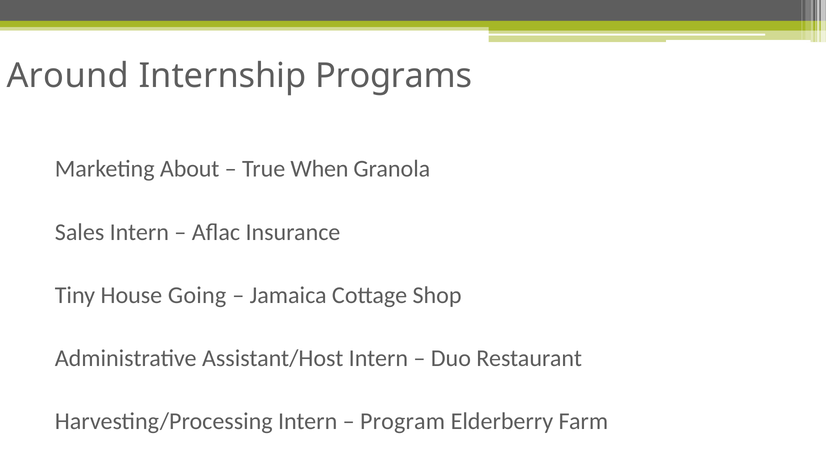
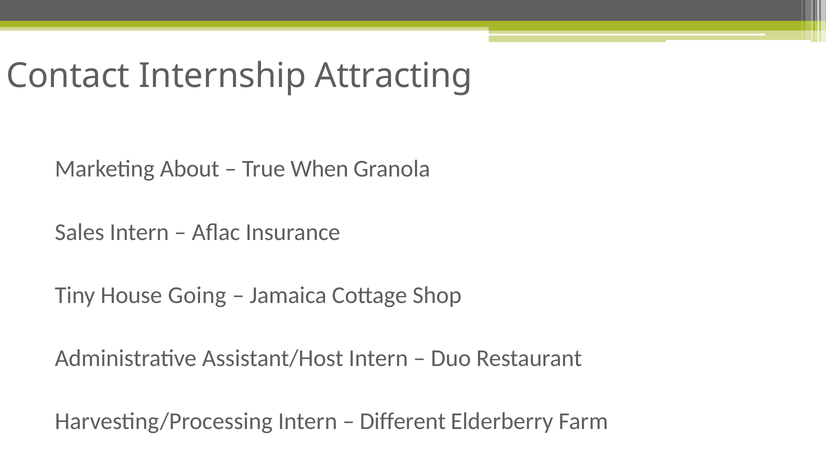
Around: Around -> Contact (68, 76)
Programs: Programs -> Attracting (394, 76)
Program: Program -> Different (403, 421)
